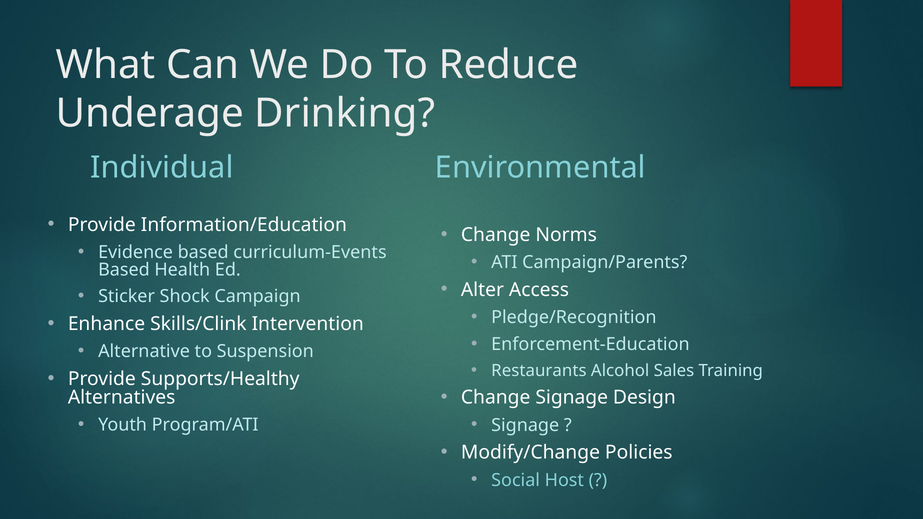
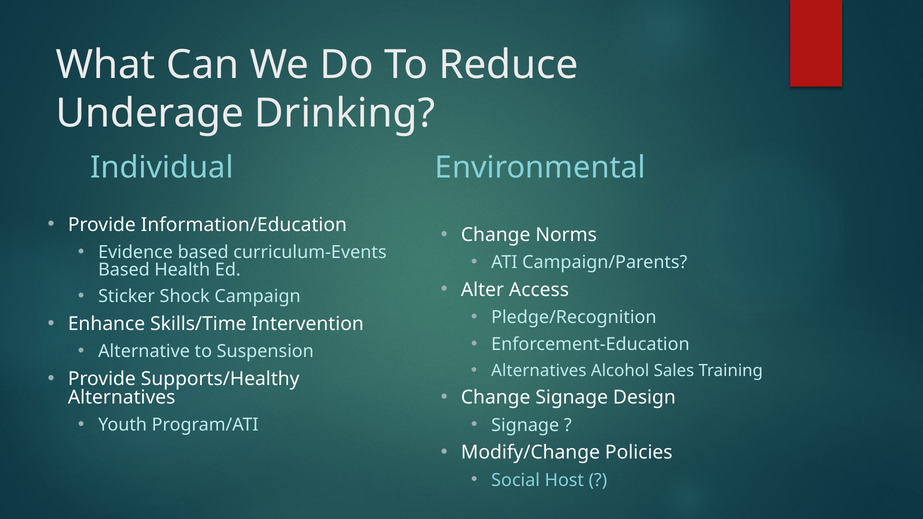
Skills/Clink: Skills/Clink -> Skills/Time (198, 324)
Restaurants: Restaurants -> Alternatives (539, 371)
